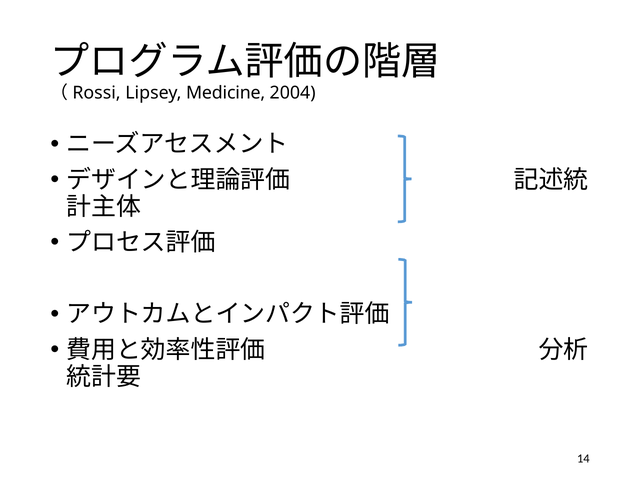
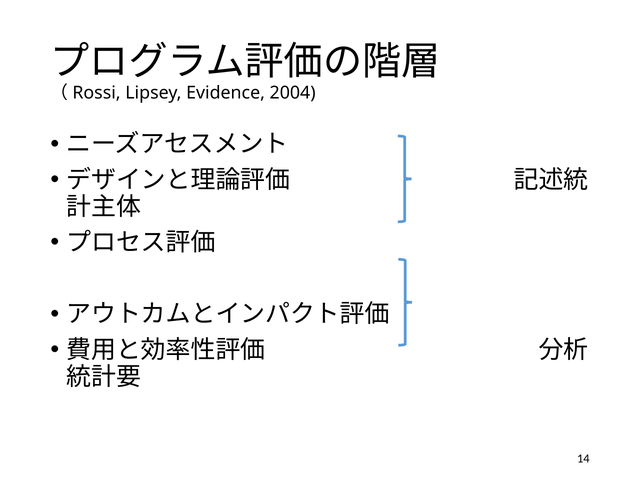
Medicine: Medicine -> Evidence (226, 93)
